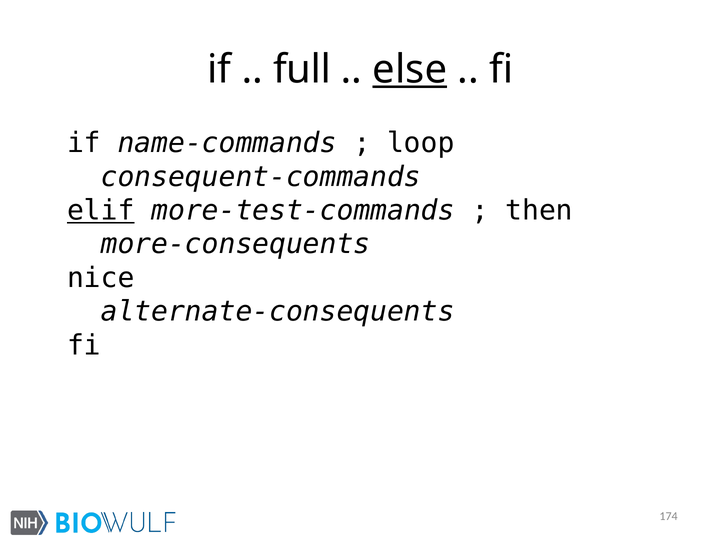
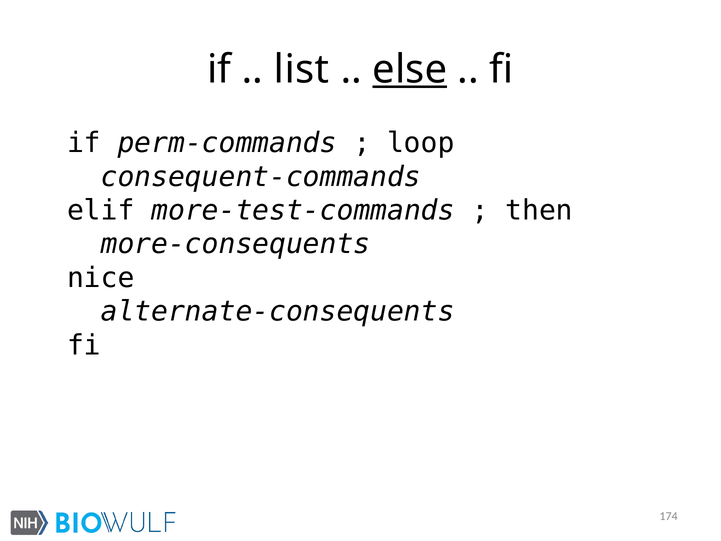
full: full -> list (302, 69)
name-commands: name-commands -> perm-commands (227, 143)
elif underline: present -> none (101, 210)
